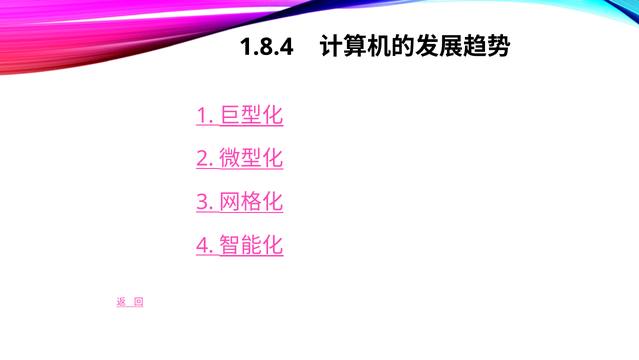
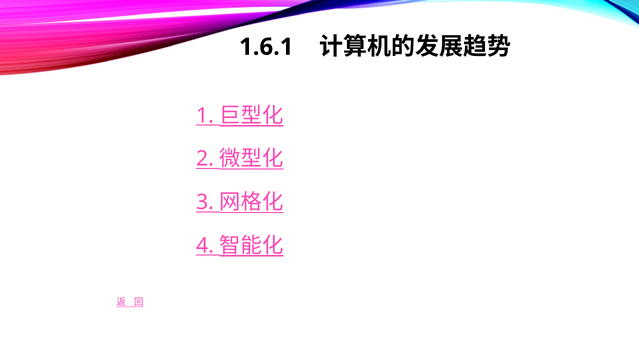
1.8.4: 1.8.4 -> 1.6.1 (266, 47)
